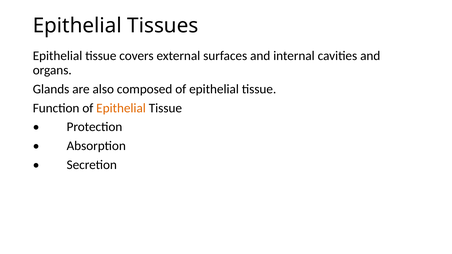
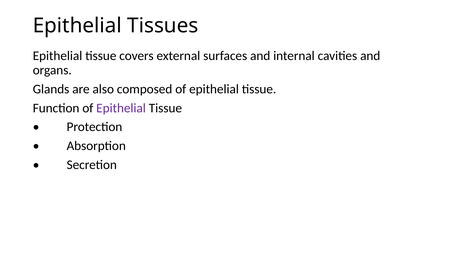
Epithelial colour: orange -> purple (121, 108)
